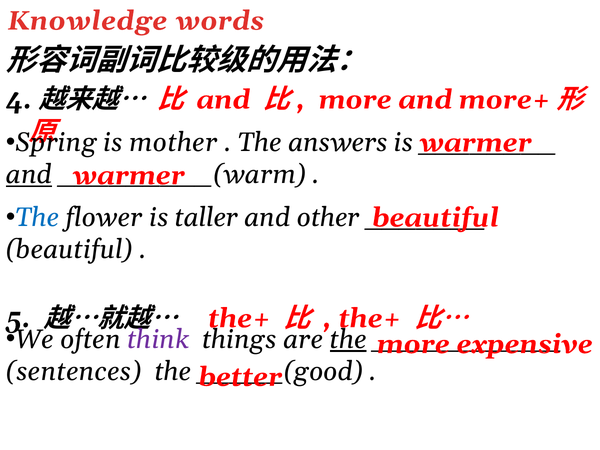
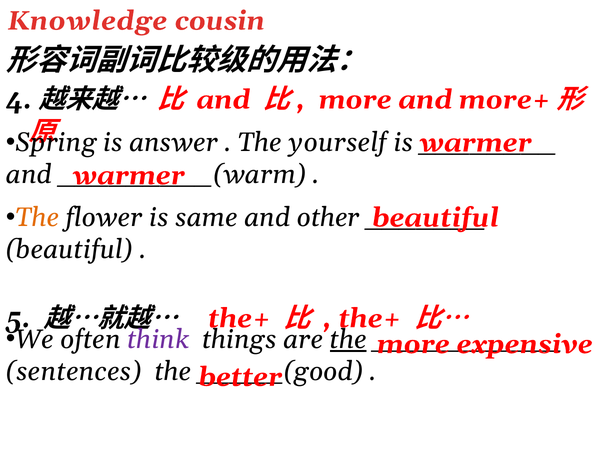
words: words -> cousin (220, 21)
mother: mother -> answer (173, 143)
answers: answers -> yourself (338, 143)
and underline: present -> none (29, 175)
The colour: blue -> orange (37, 218)
taller: taller -> same (206, 218)
